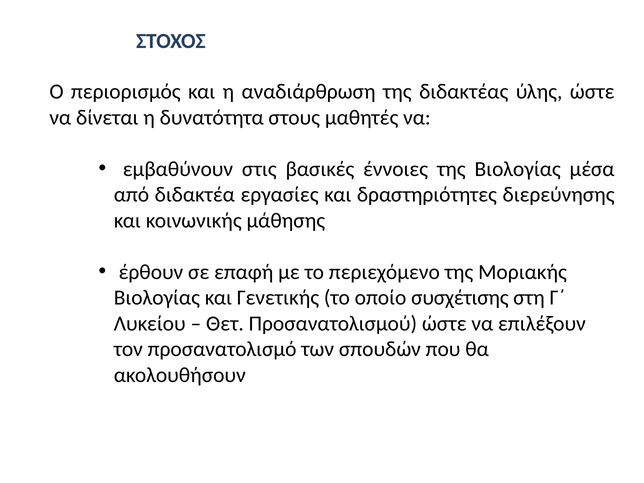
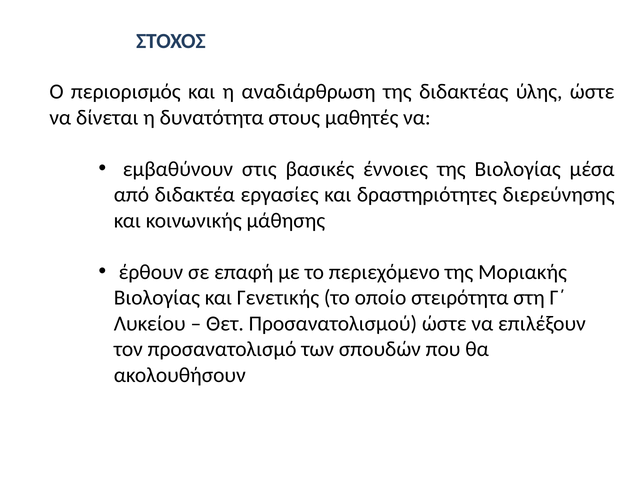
συσχέτισης: συσχέτισης -> στειρότητα (460, 298)
